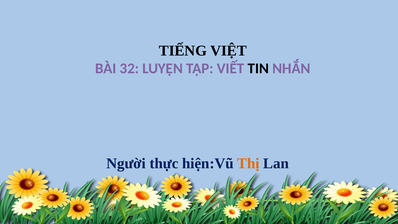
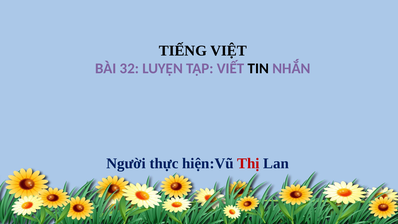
Thị colour: orange -> red (248, 163)
